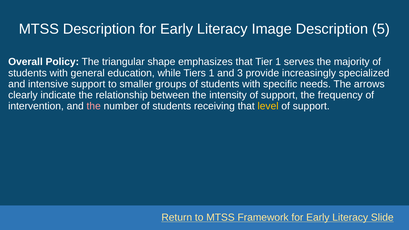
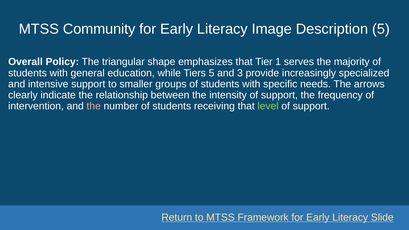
MTSS Description: Description -> Community (99, 29)
Tiers 1: 1 -> 5 (212, 73)
level colour: yellow -> light green (268, 106)
